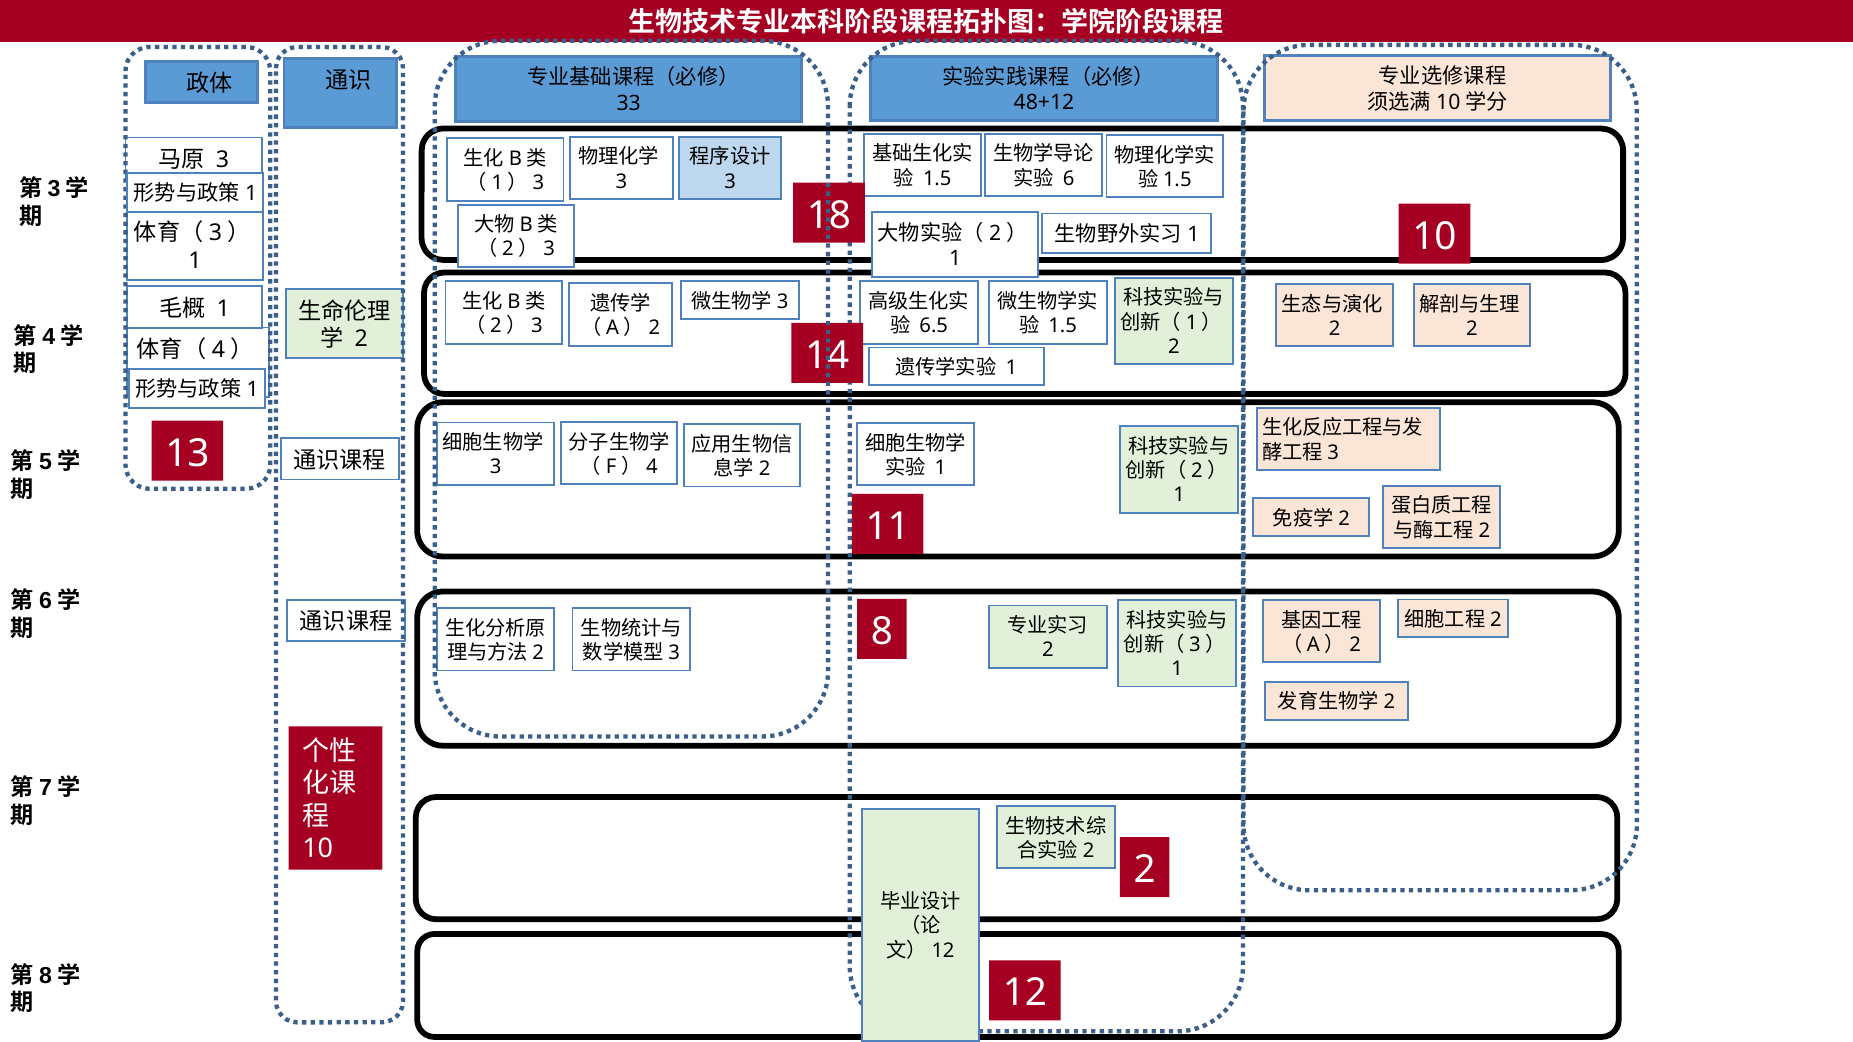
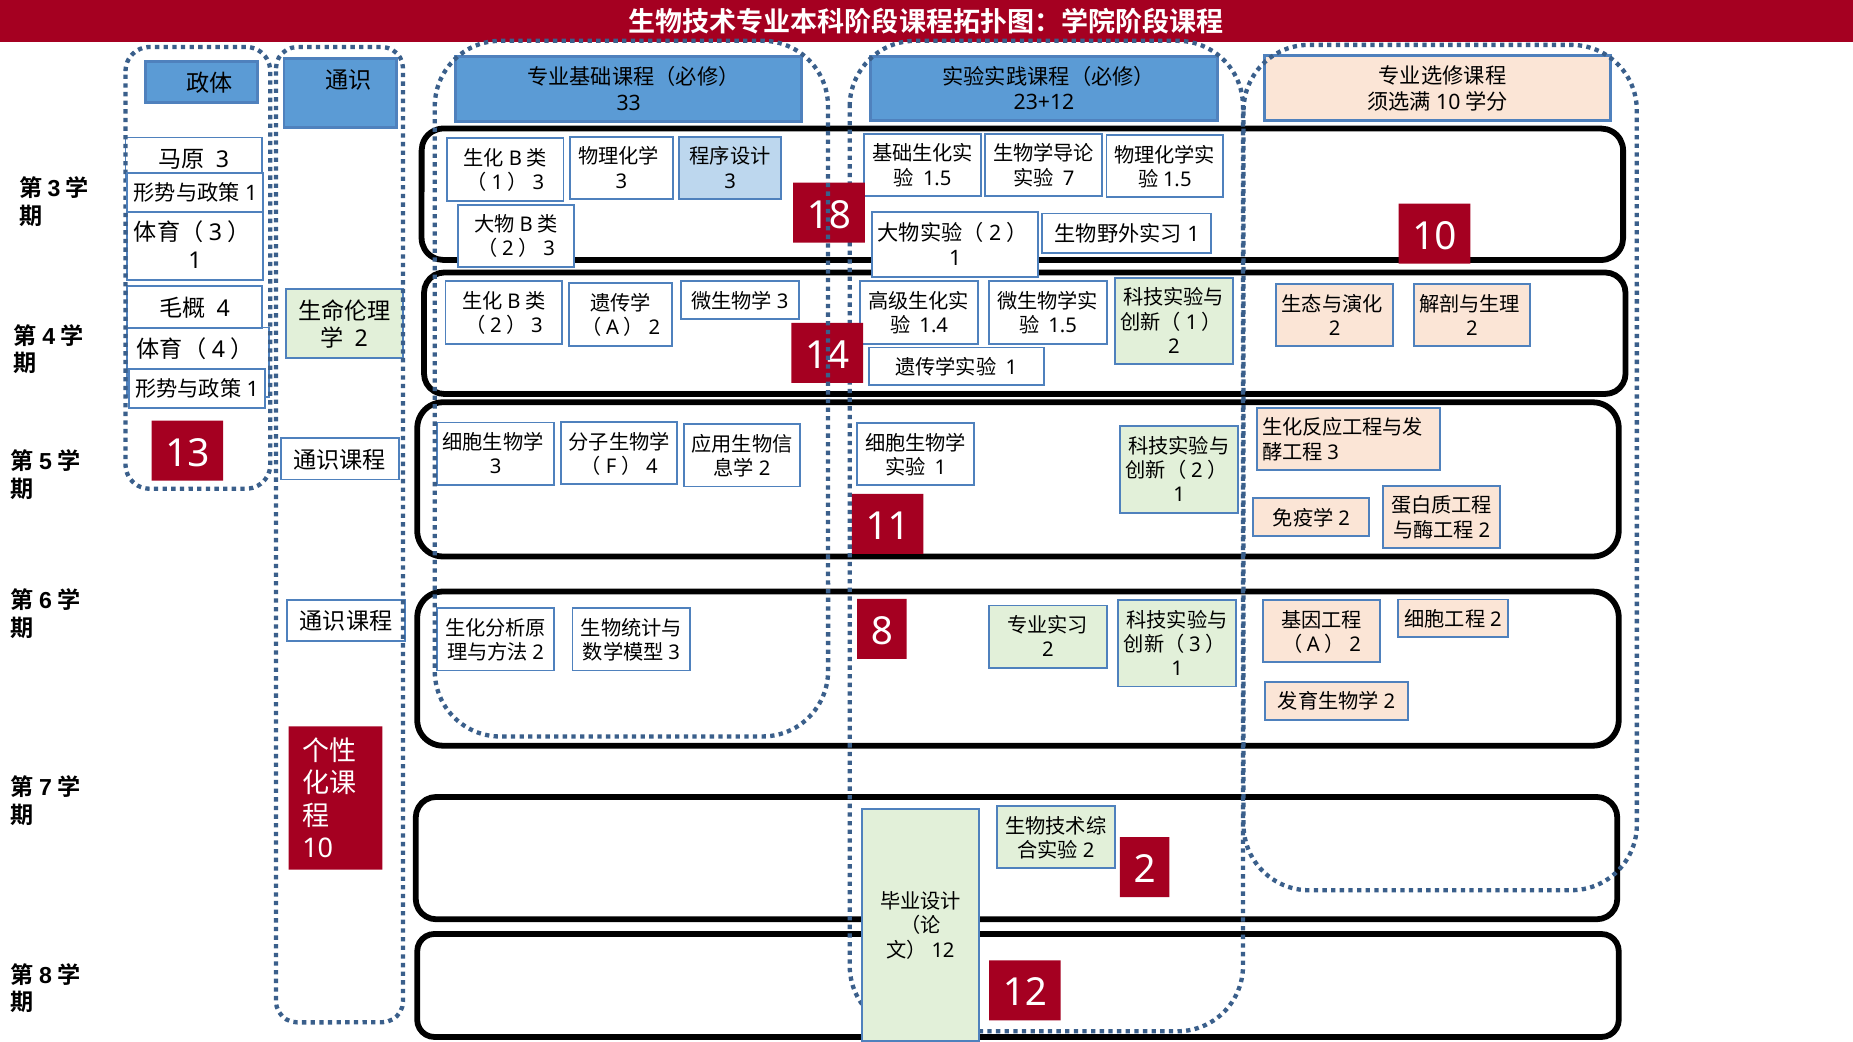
48+12: 48+12 -> 23+12 (1044, 103)
6: 6 -> 7 (1069, 178)
1: 1 -> 4 (223, 309)
6.5: 6.5 -> 1.4 (934, 326)
